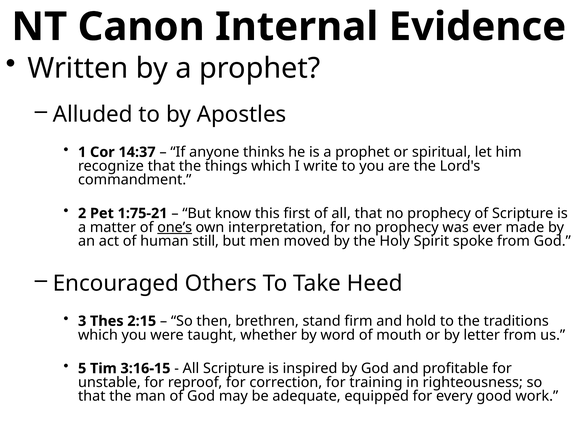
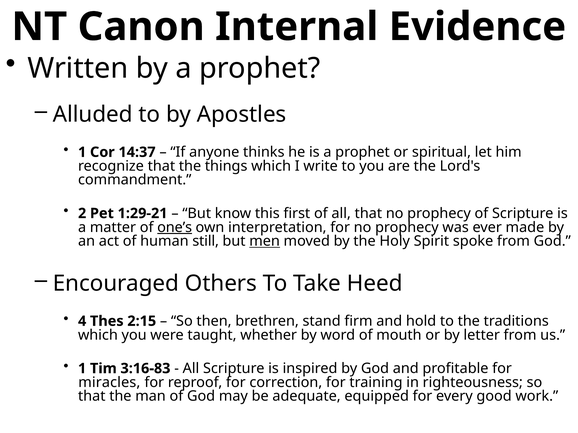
1:75-21: 1:75-21 -> 1:29-21 (143, 214)
men underline: none -> present (265, 241)
3: 3 -> 4 (82, 321)
5: 5 -> 1 (82, 369)
3:16-15: 3:16-15 -> 3:16-83 (145, 369)
unstable: unstable -> miracles (109, 383)
